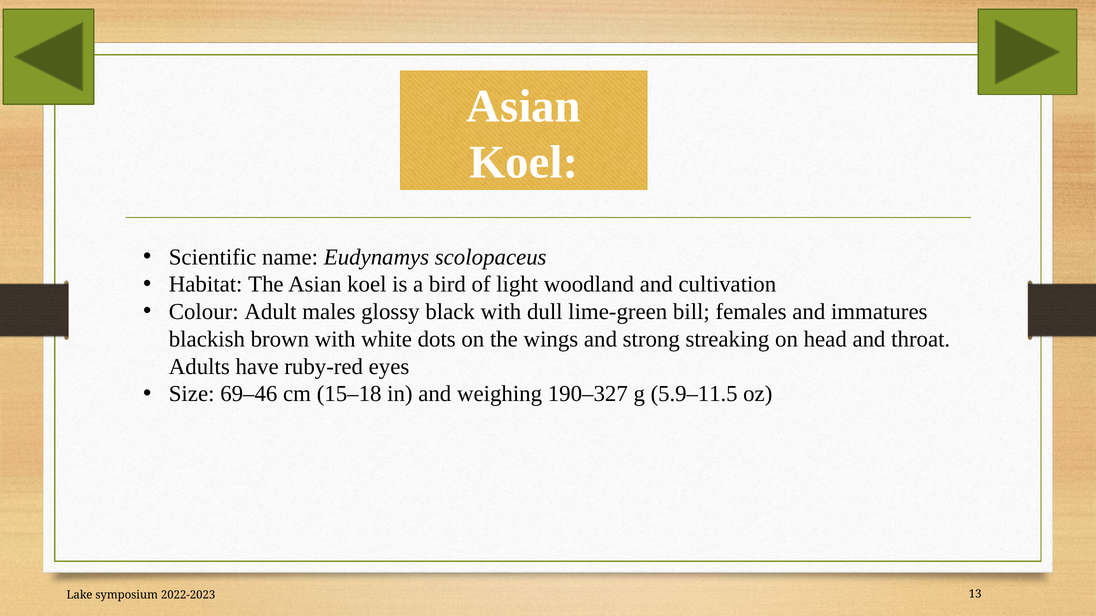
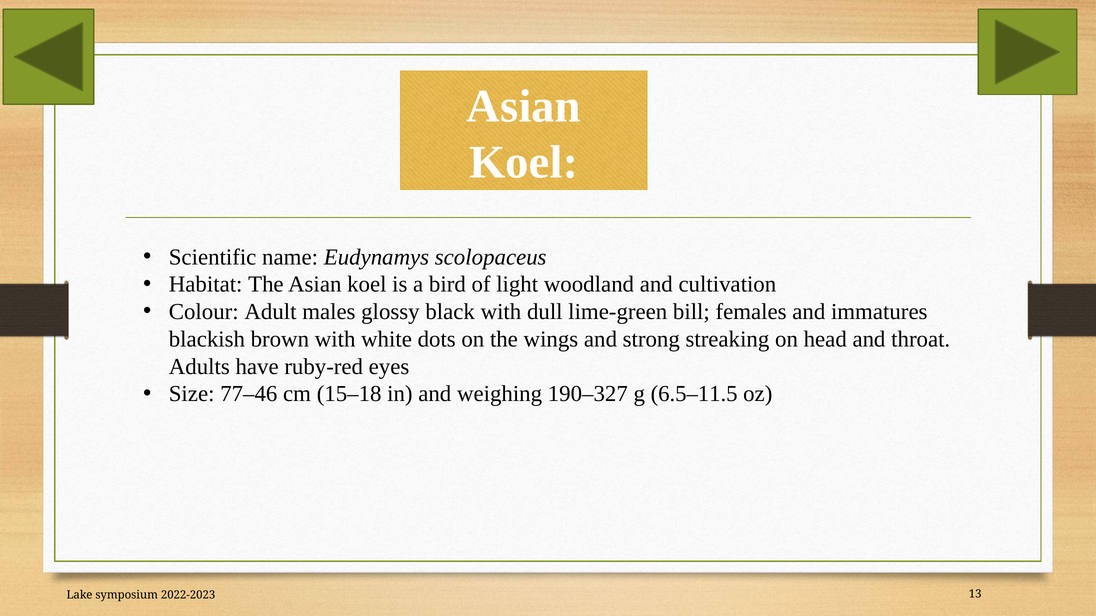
69–46: 69–46 -> 77–46 (249, 394)
5.9–11.5: 5.9–11.5 -> 6.5–11.5 (694, 394)
